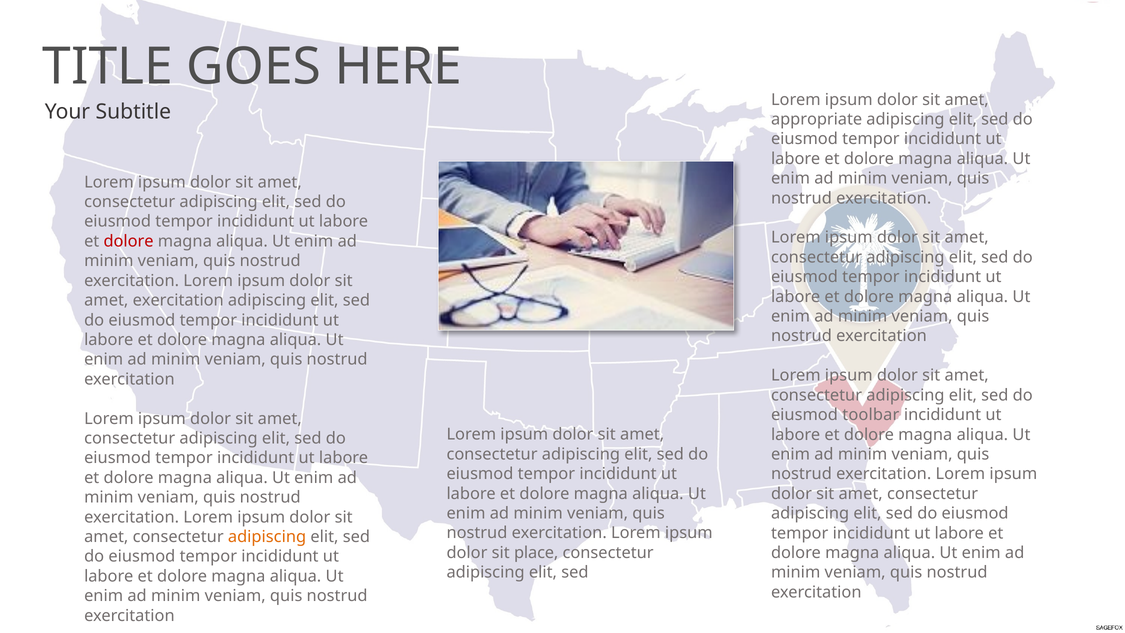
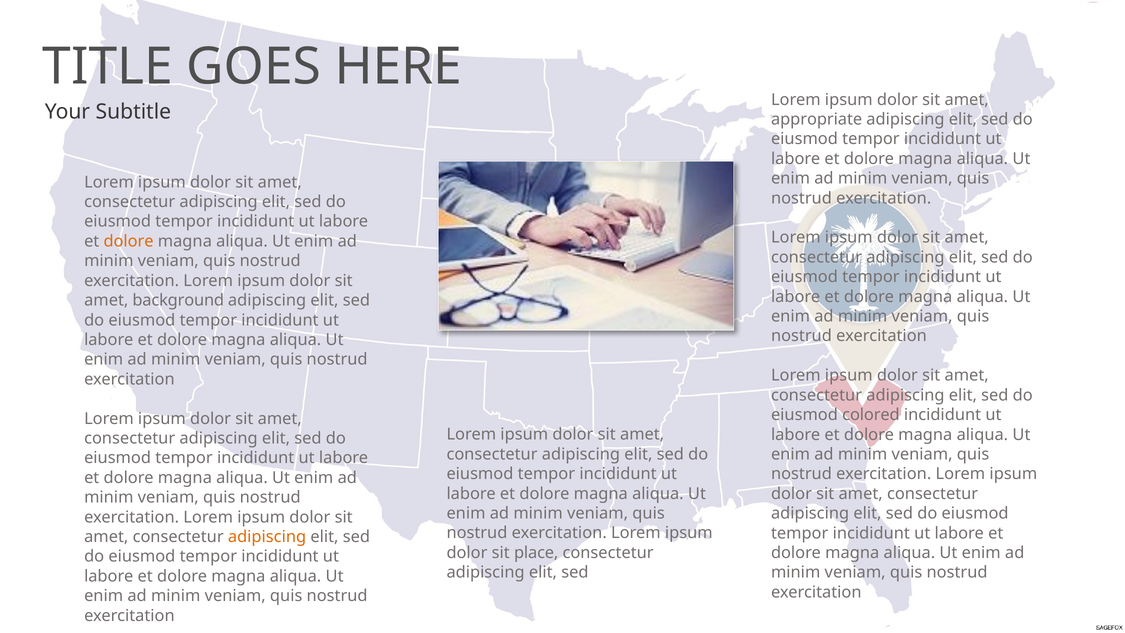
dolore colour: red -> orange (129, 241)
amet exercitation: exercitation -> background (178, 300)
toolbar: toolbar -> colored (871, 415)
